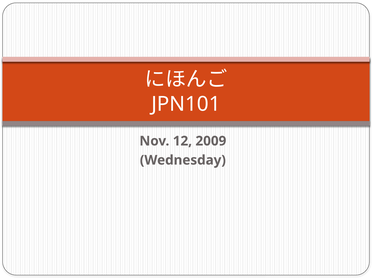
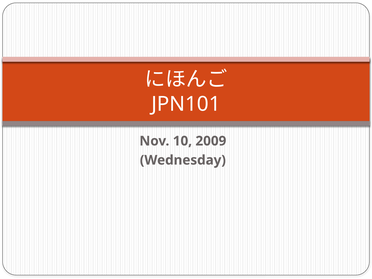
12: 12 -> 10 (182, 141)
